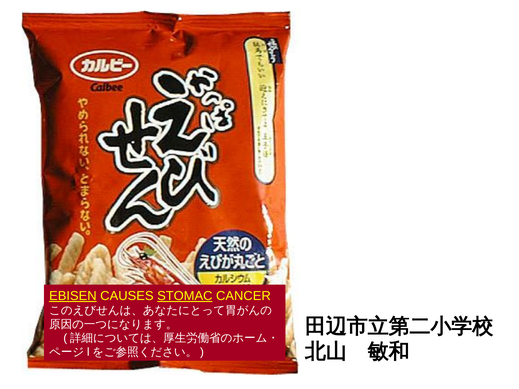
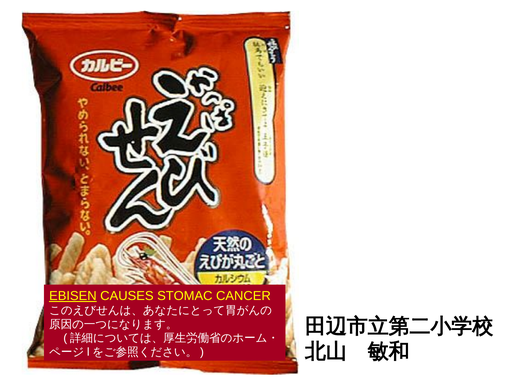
STOMAC underline: present -> none (185, 296)
